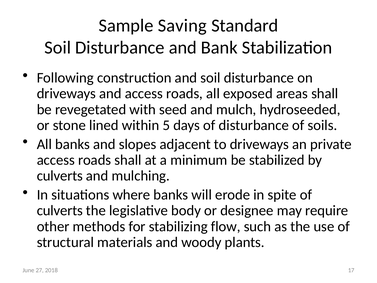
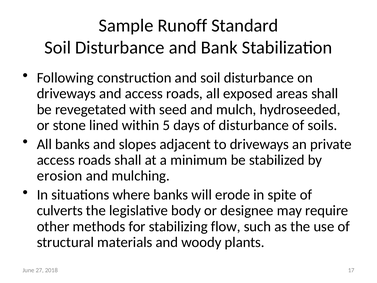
Saving: Saving -> Runoff (182, 25)
culverts: culverts -> erosion (60, 176)
